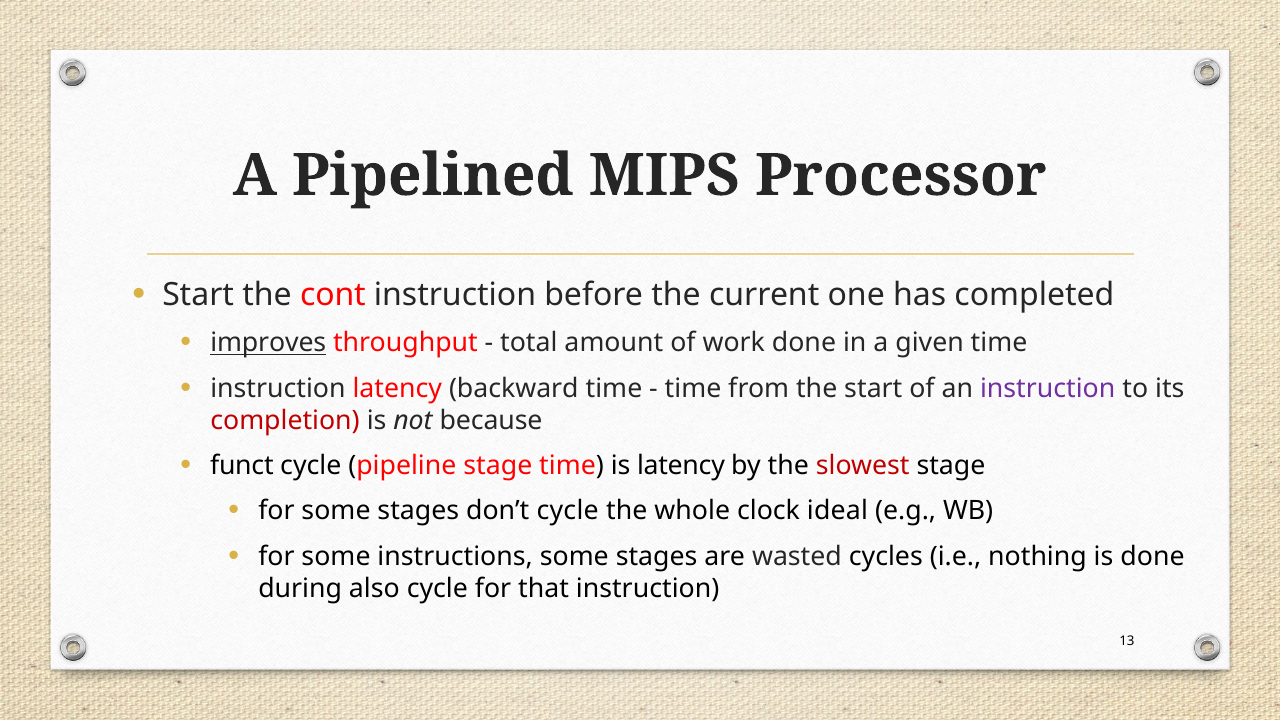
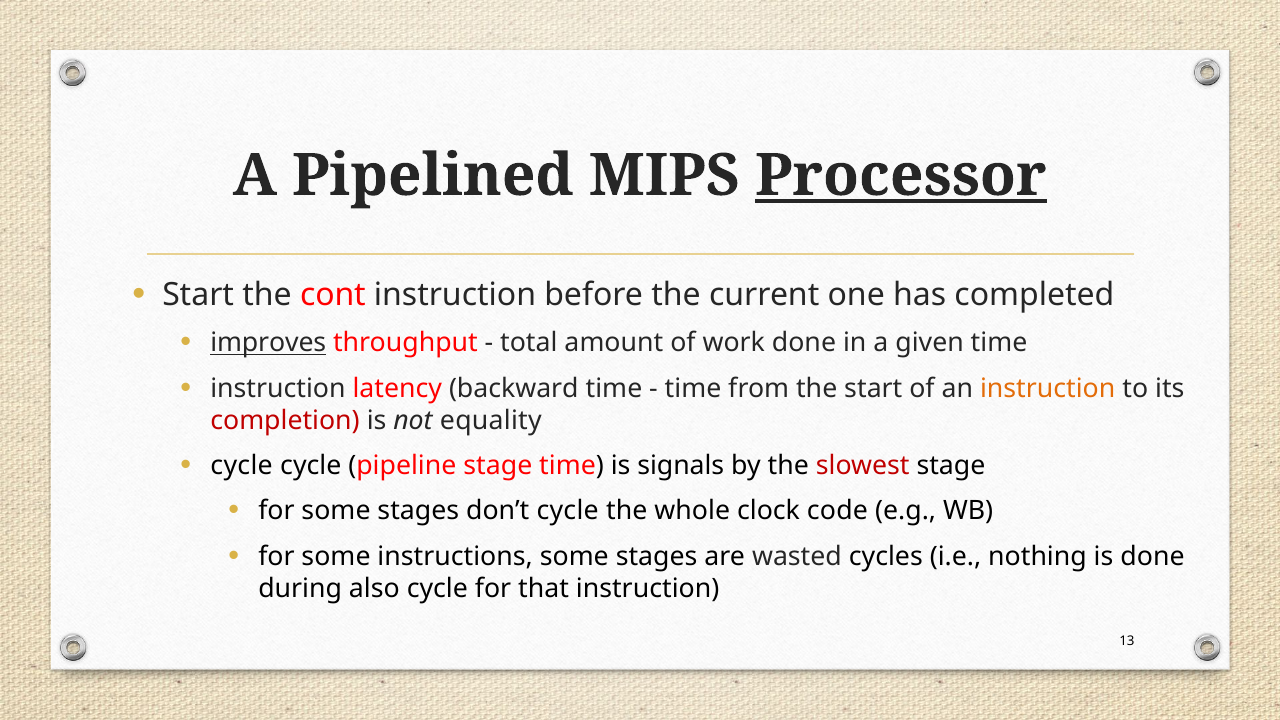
Processor underline: none -> present (901, 176)
instruction colour: purple -> orange (1048, 388)
because: because -> equality (491, 420)
funct: funct -> cycle (242, 466)
is latency: latency -> signals (681, 466)
ideal: ideal -> code (837, 511)
